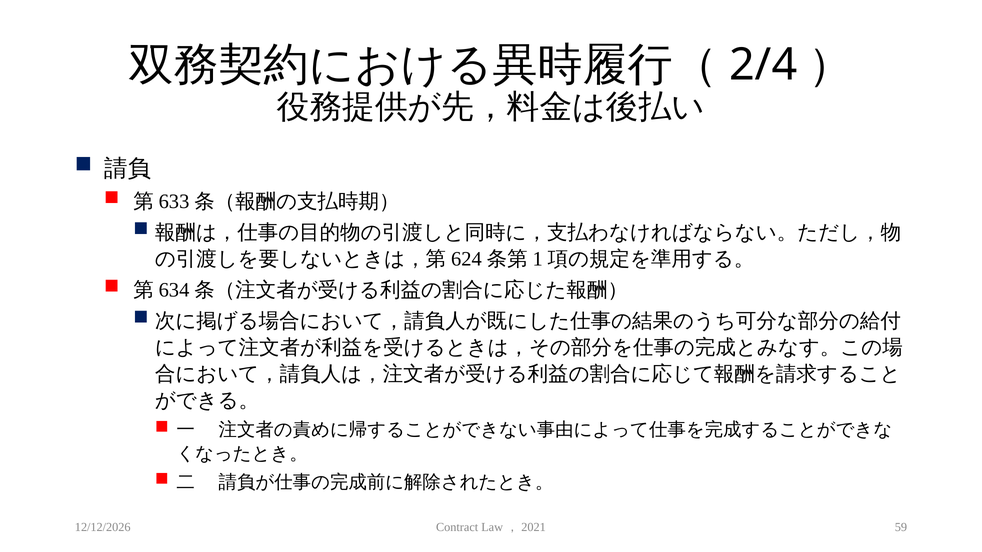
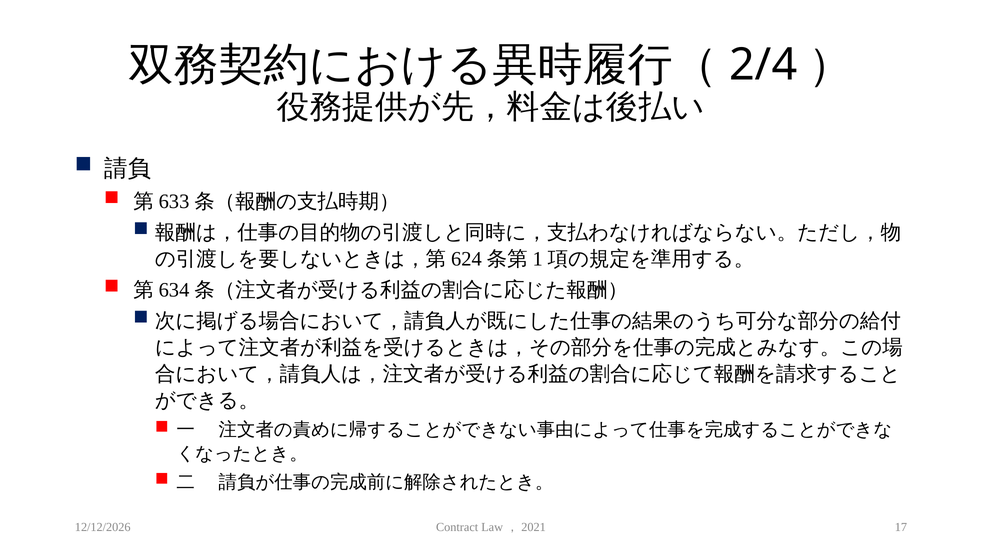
59: 59 -> 17 (901, 528)
